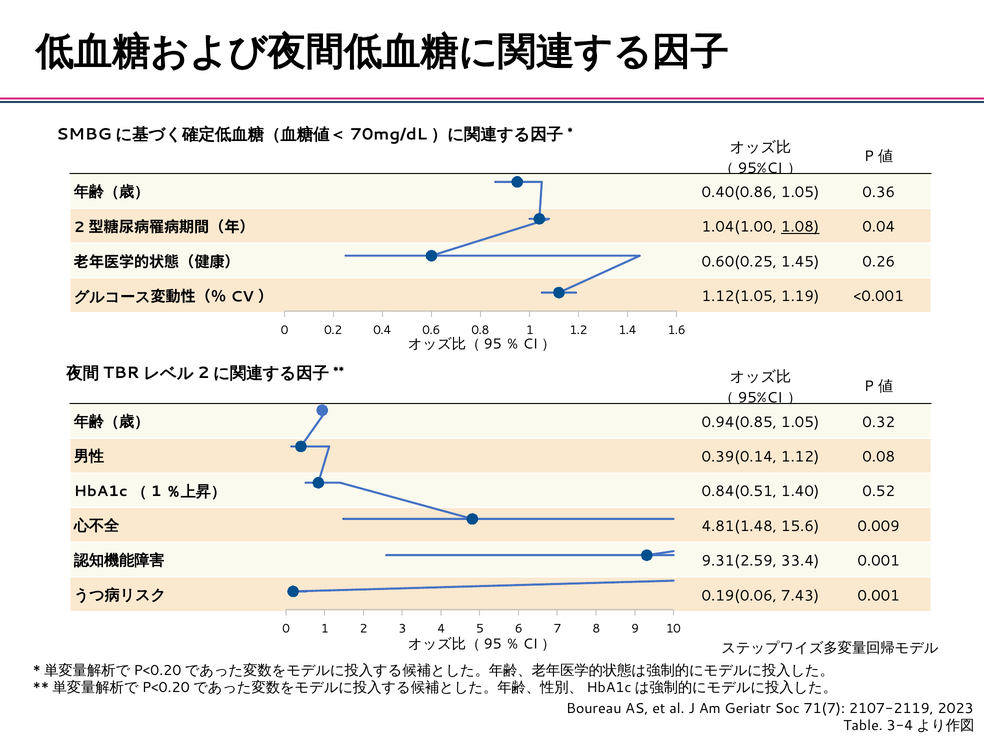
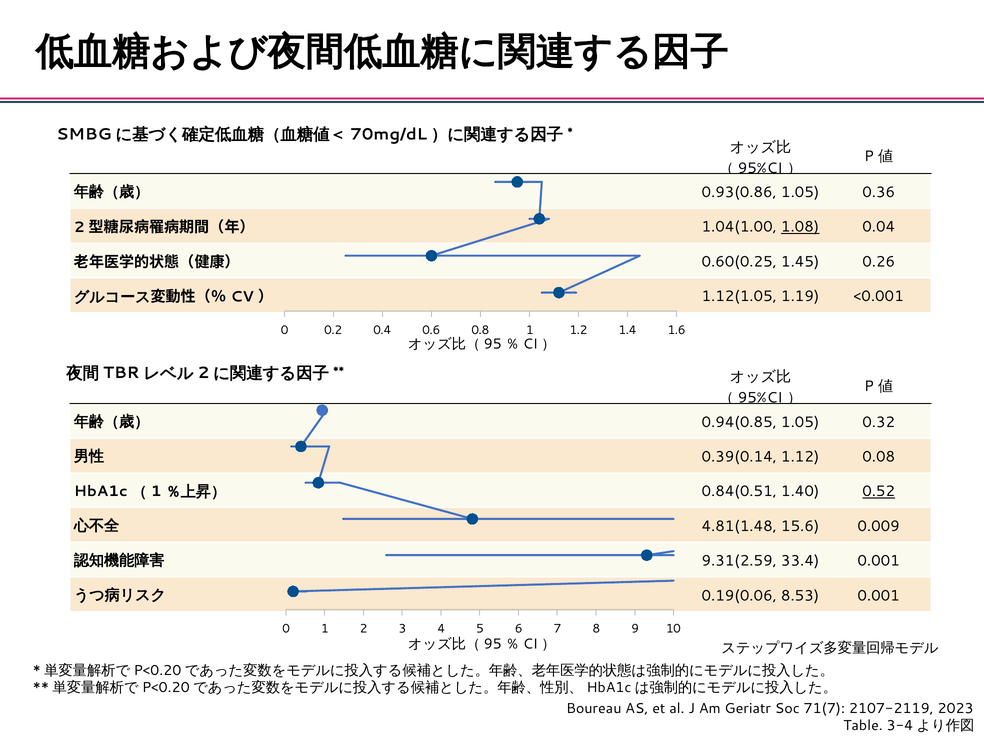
0.40(0.86: 0.40(0.86 -> 0.93(0.86 (739, 192)
0.52 underline: none -> present (879, 492)
7.43: 7.43 -> 8.53 (800, 596)
